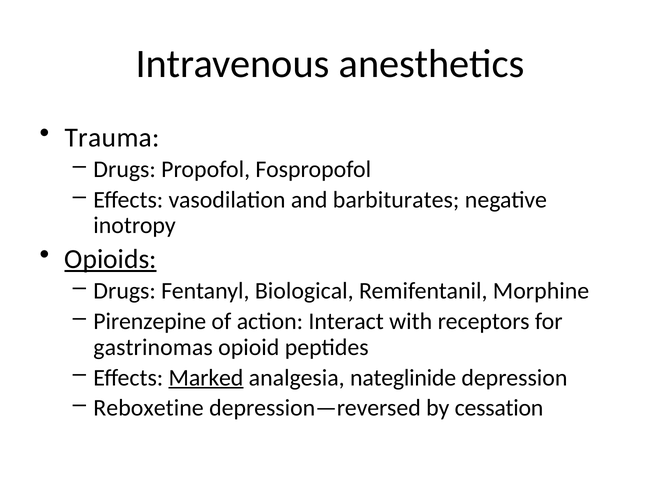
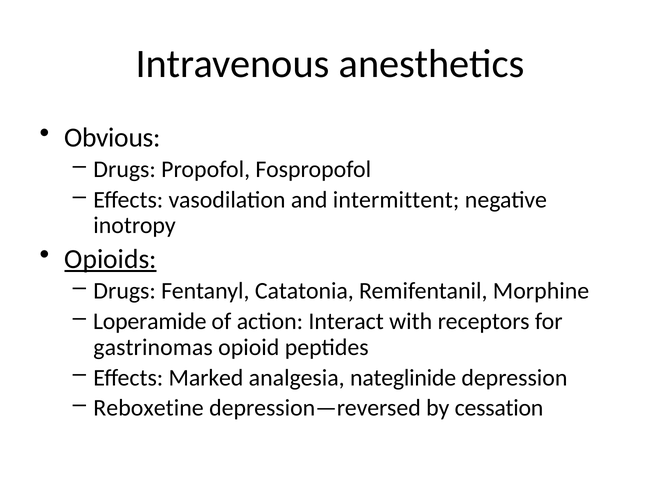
Trauma: Trauma -> Obvious (112, 137)
barbiturates: barbiturates -> intermittent (396, 200)
Biological: Biological -> Catatonia (304, 291)
Pirenzepine: Pirenzepine -> Loperamide (150, 321)
Marked underline: present -> none (206, 377)
